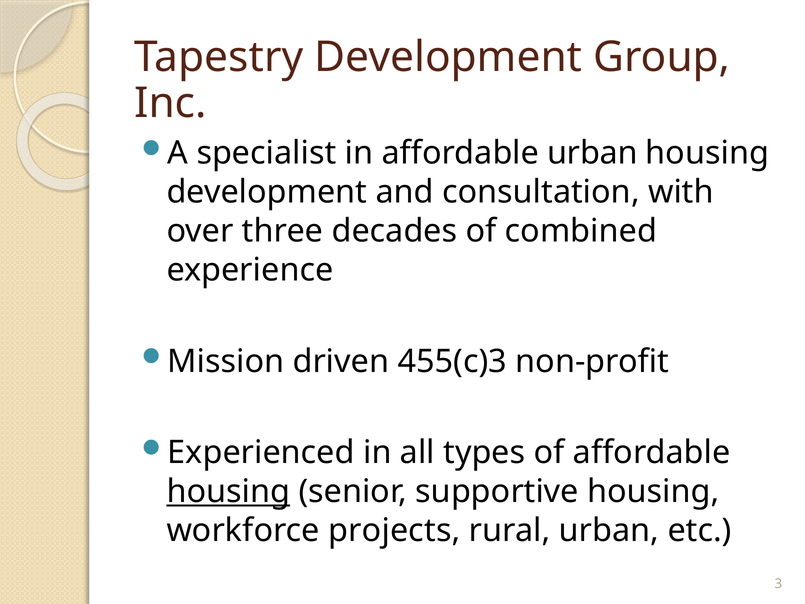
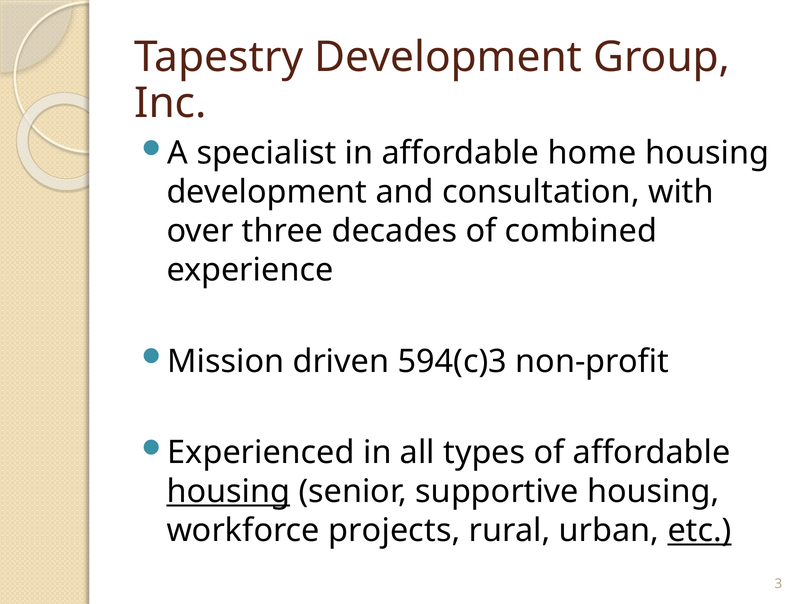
affordable urban: urban -> home (592, 153)
455(c)3: 455(c)3 -> 594(c)3 (452, 361)
etc underline: none -> present (700, 530)
